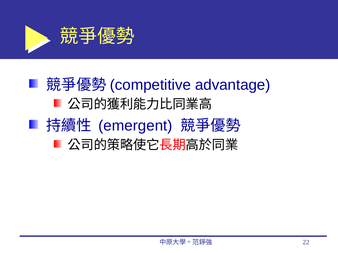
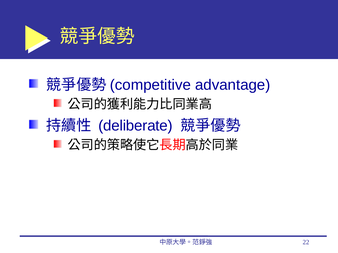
emergent: emergent -> deliberate (135, 126)
